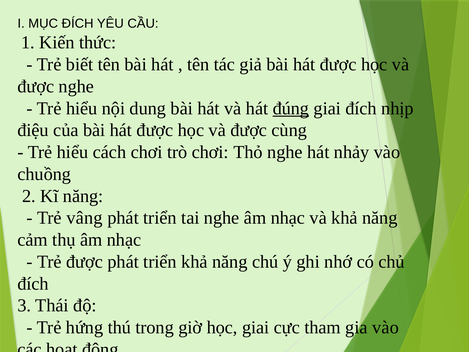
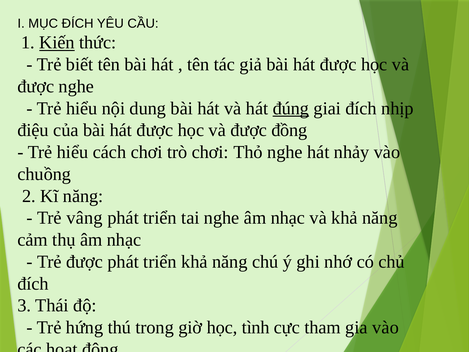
Kiến underline: none -> present (57, 43)
cùng: cùng -> đồng (289, 130)
học giai: giai -> tình (256, 327)
